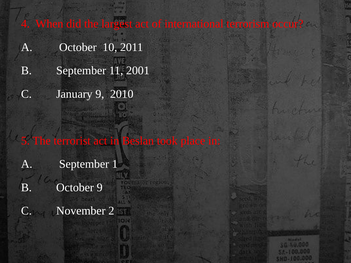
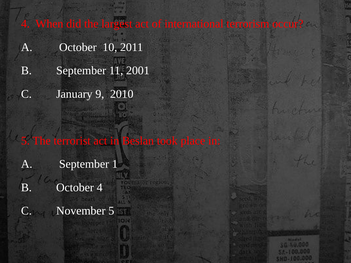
October 9: 9 -> 4 (100, 188)
November 2: 2 -> 5 (111, 211)
